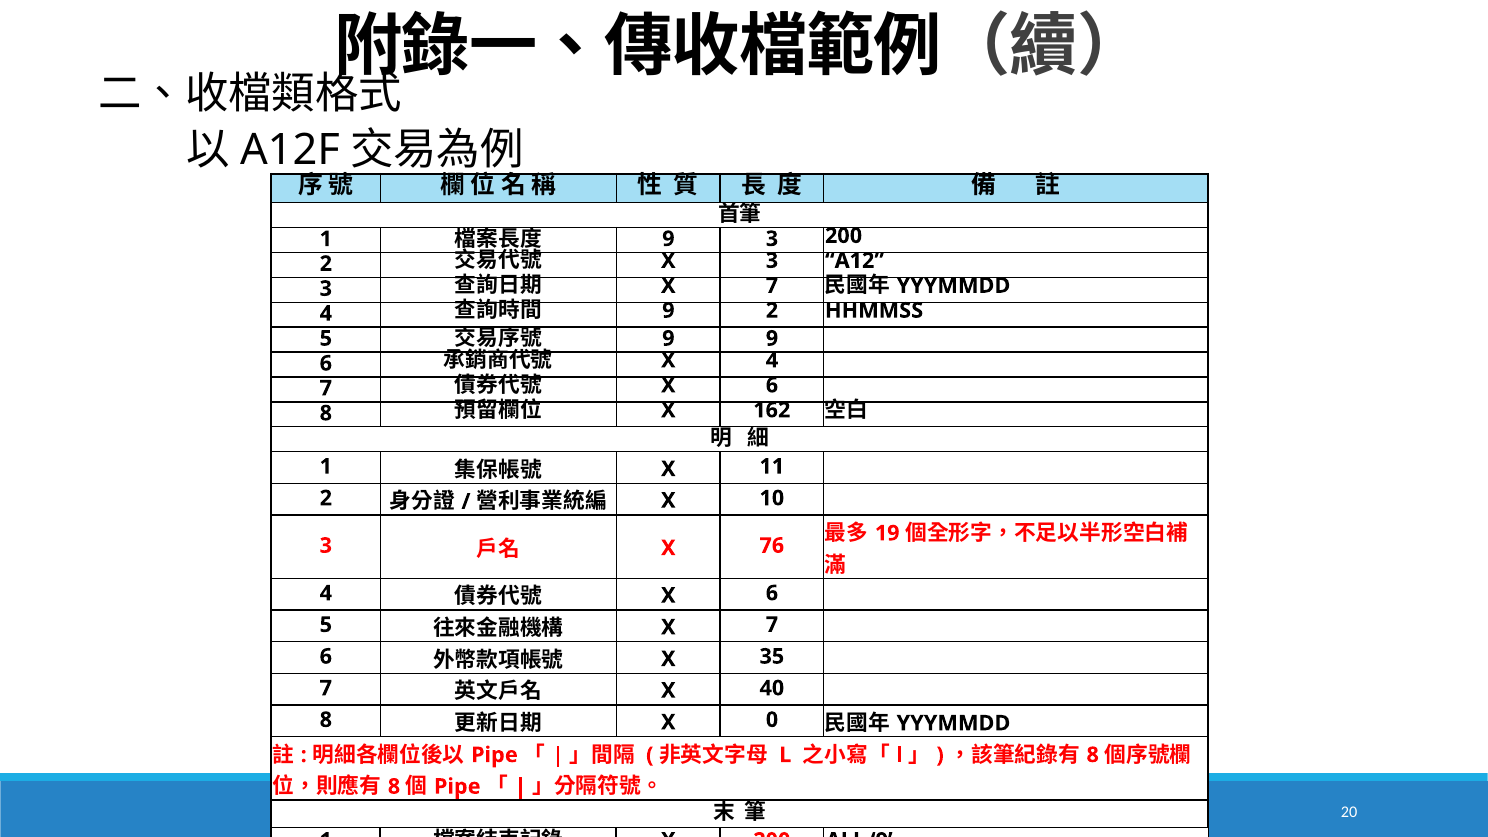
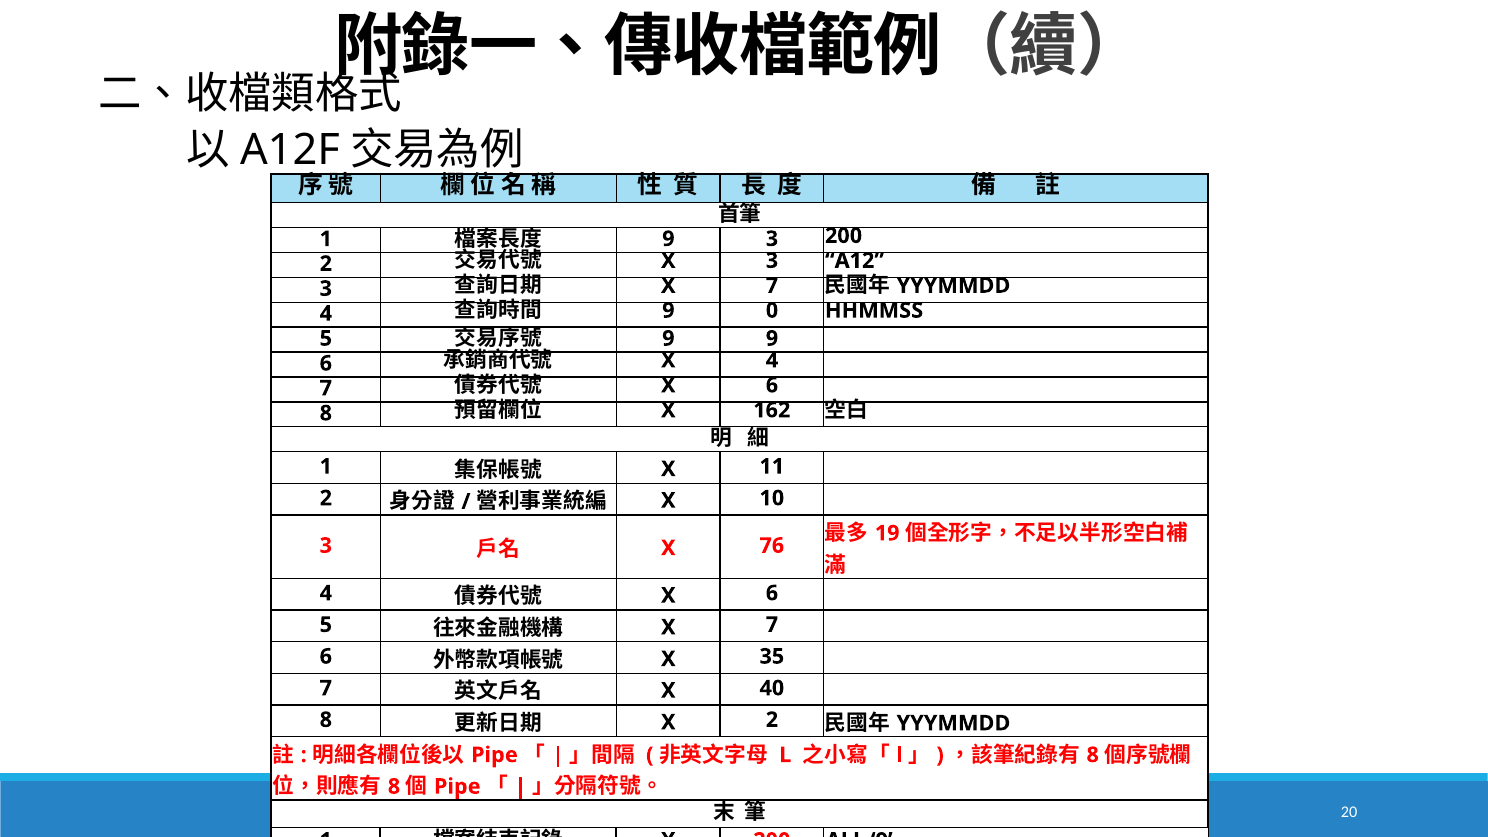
9 2: 2 -> 0 (772, 310)
0: 0 -> 2 (772, 720)
